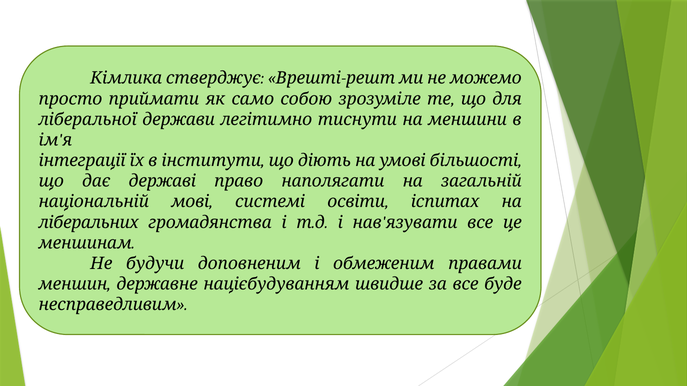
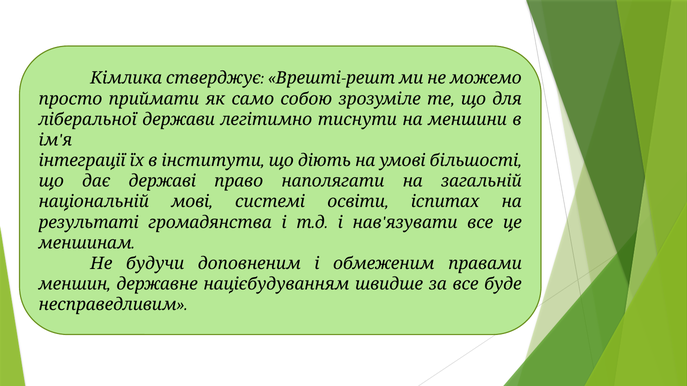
ліберальних: ліберальних -> результаті (89, 223)
